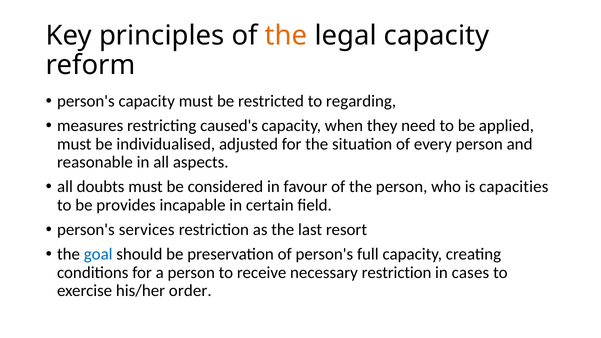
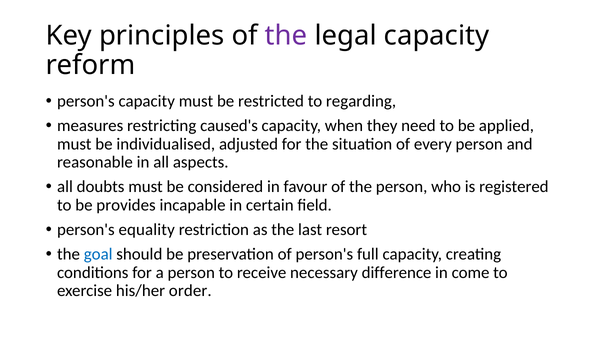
the colour: orange -> purple (286, 36)
capacities: capacities -> registered (514, 187)
services: services -> equality (147, 230)
necessary restriction: restriction -> difference (397, 273)
cases: cases -> come (471, 273)
